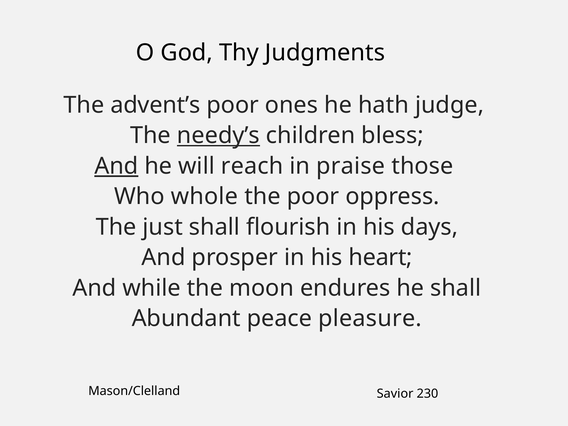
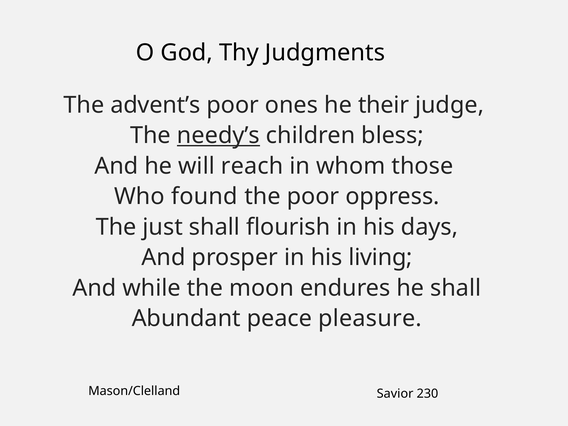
hath: hath -> their (384, 105)
And underline: present -> none (116, 166)
praise: praise -> whom (351, 166)
whole: whole -> found (204, 197)
heart: heart -> living (381, 258)
